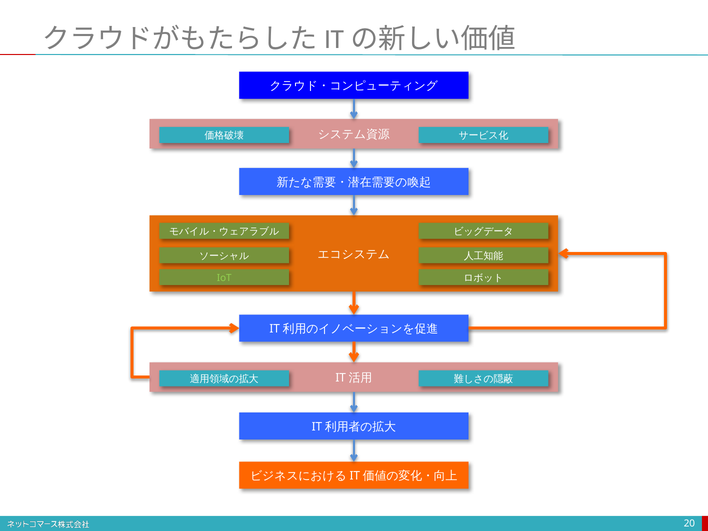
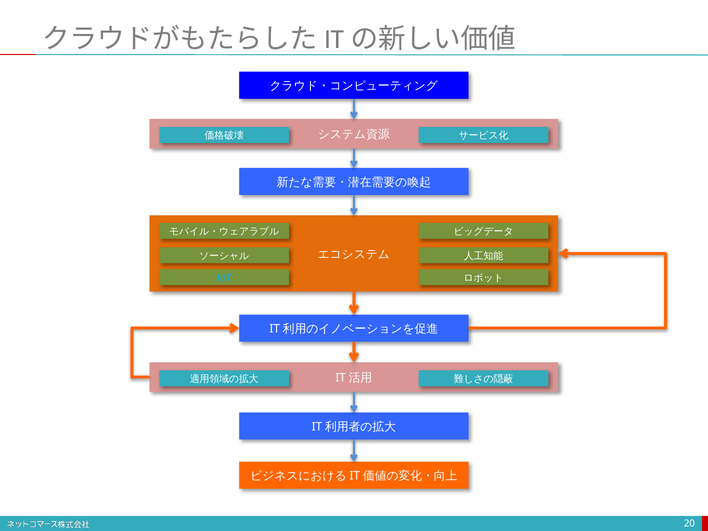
IoT colour: light green -> light blue (224, 278)
